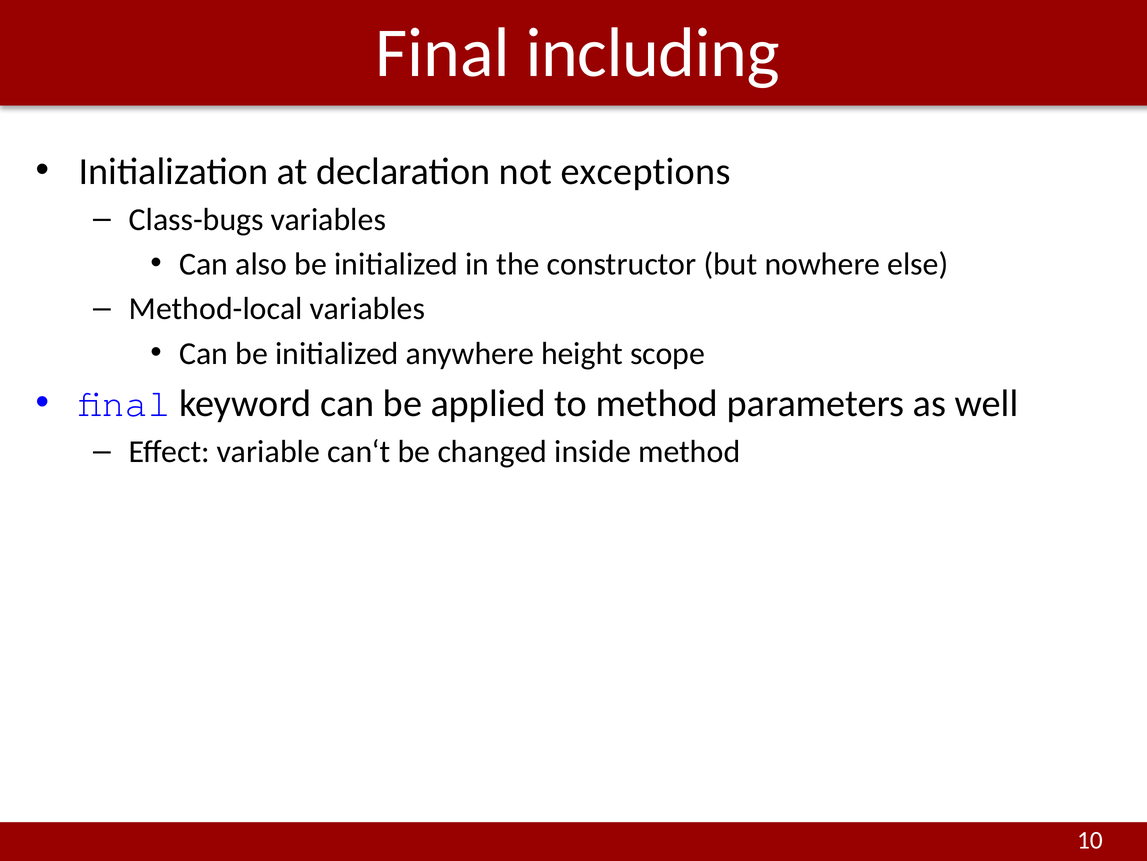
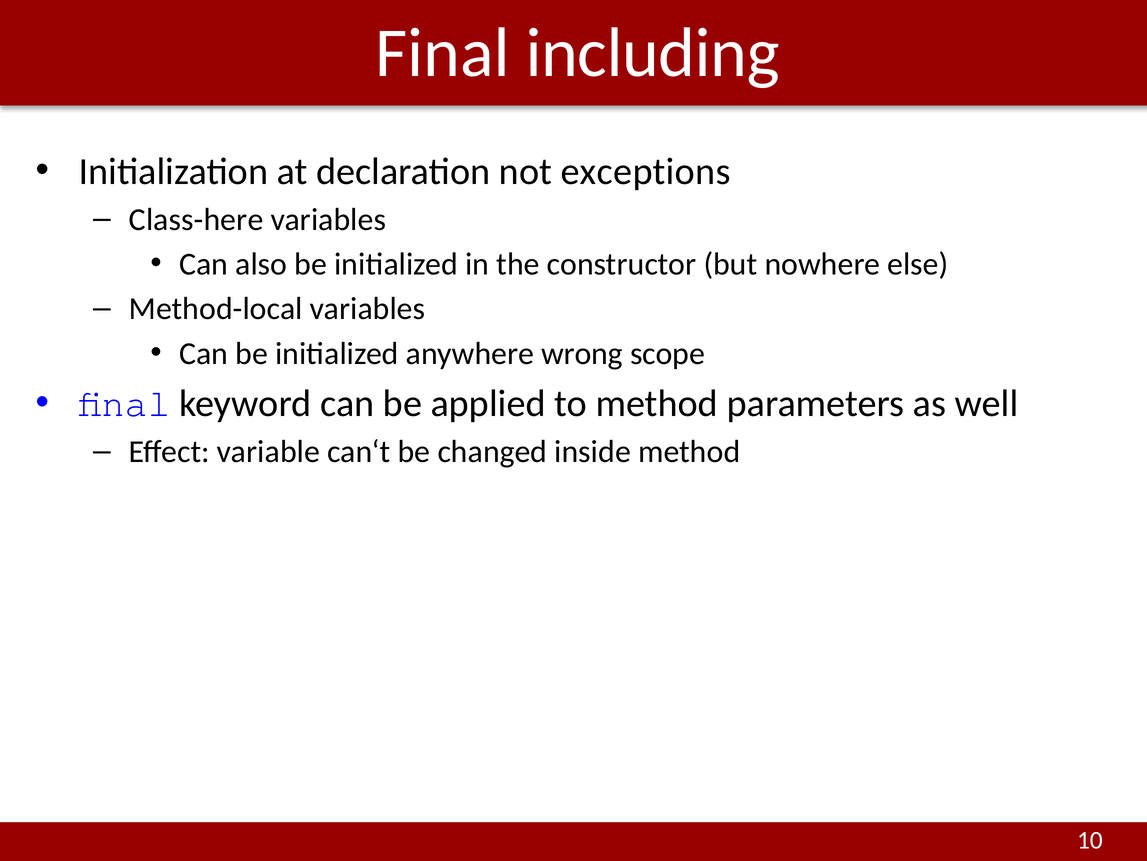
Class-bugs: Class-bugs -> Class-here (196, 219)
height: height -> wrong (582, 353)
